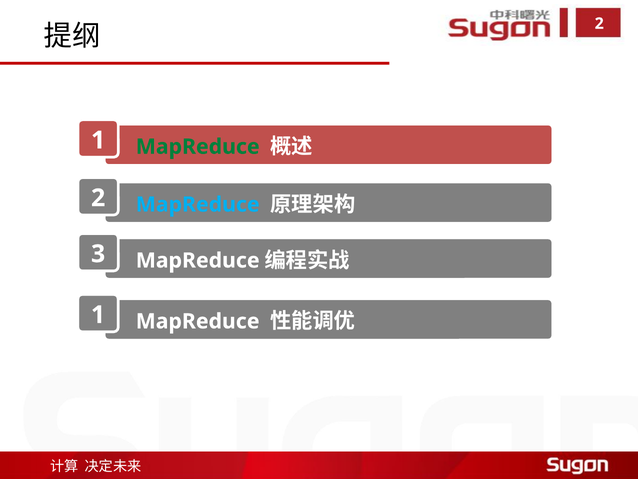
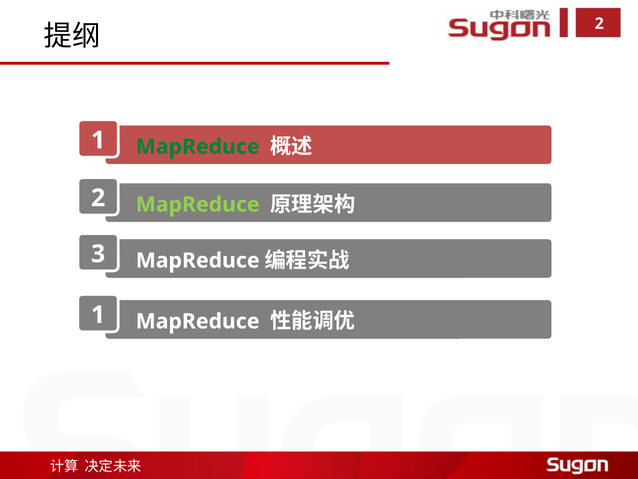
MapReduce colour: light blue -> light green (198, 204)
